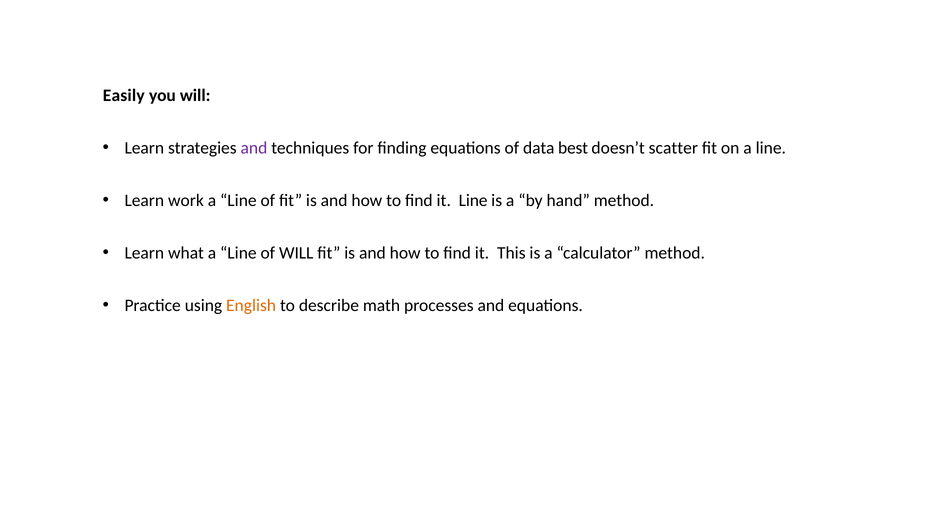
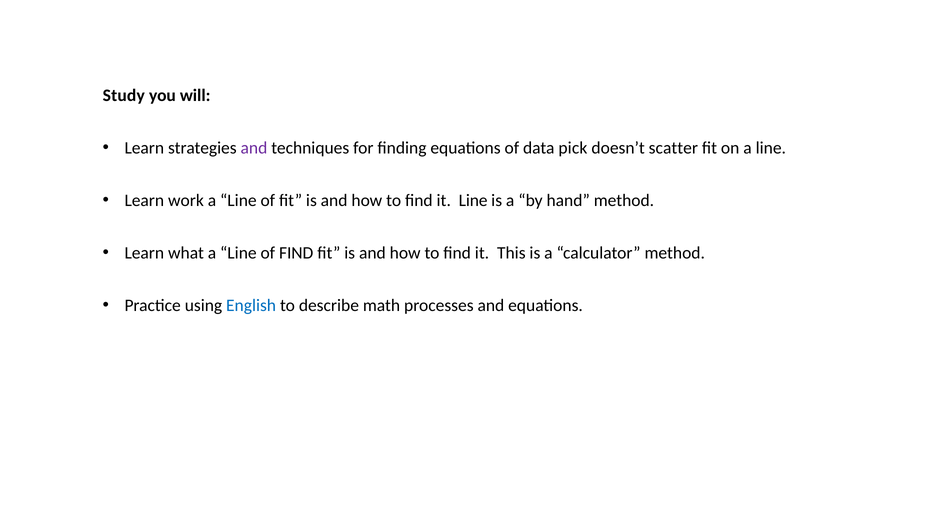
Easily: Easily -> Study (124, 95)
best: best -> pick (573, 148)
of WILL: WILL -> FIND (296, 253)
English colour: orange -> blue (251, 305)
